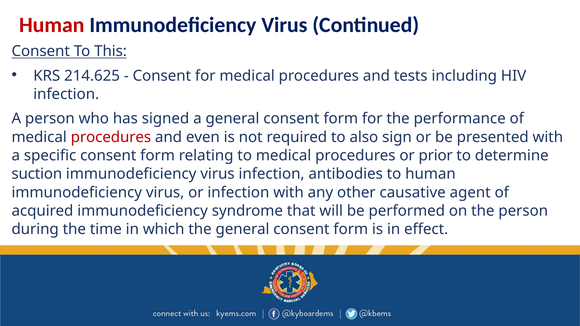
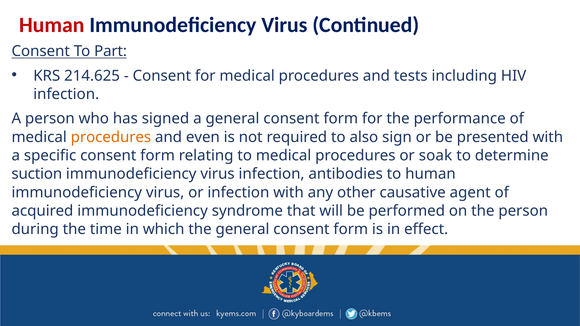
This: This -> Part (111, 51)
procedures colour: red -> orange (111, 137)
prior: prior -> soak (435, 156)
